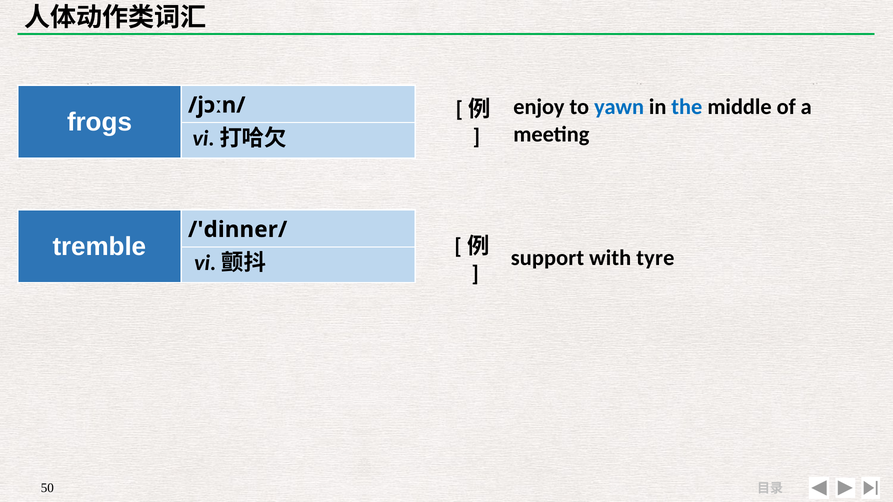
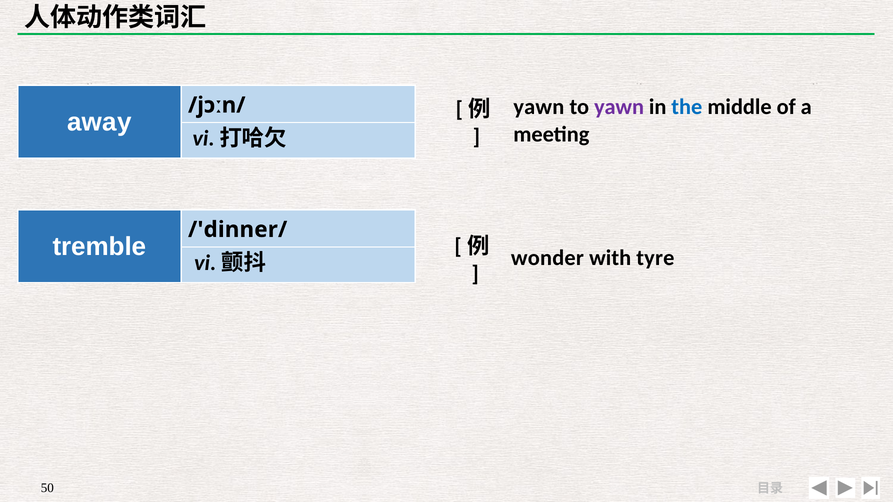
enjoy: enjoy -> yawn (539, 107)
yawn colour: blue -> purple (619, 107)
frogs: frogs -> away (99, 122)
support: support -> wonder (547, 258)
